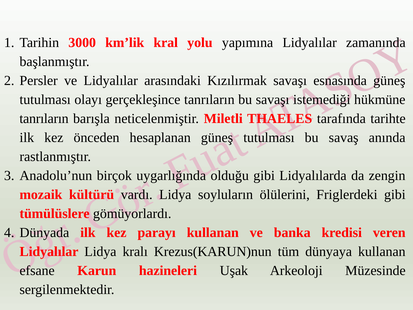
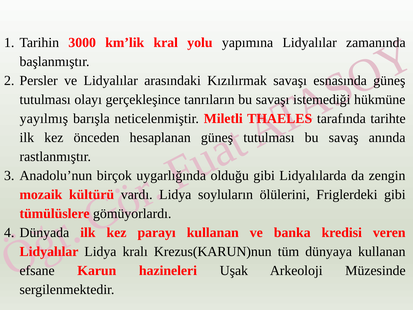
tanrıların: tanrıların -> yayılmış (44, 119)
